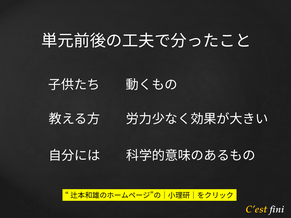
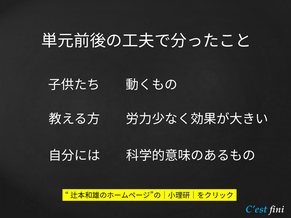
C’est colour: yellow -> light blue (256, 210)
